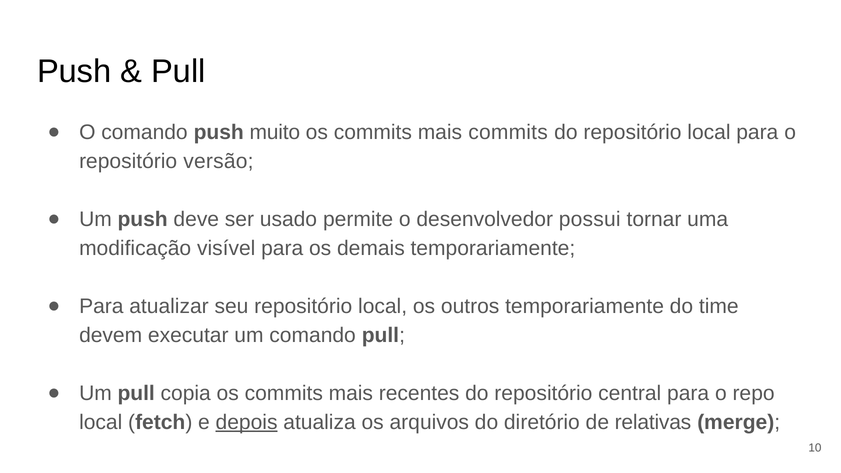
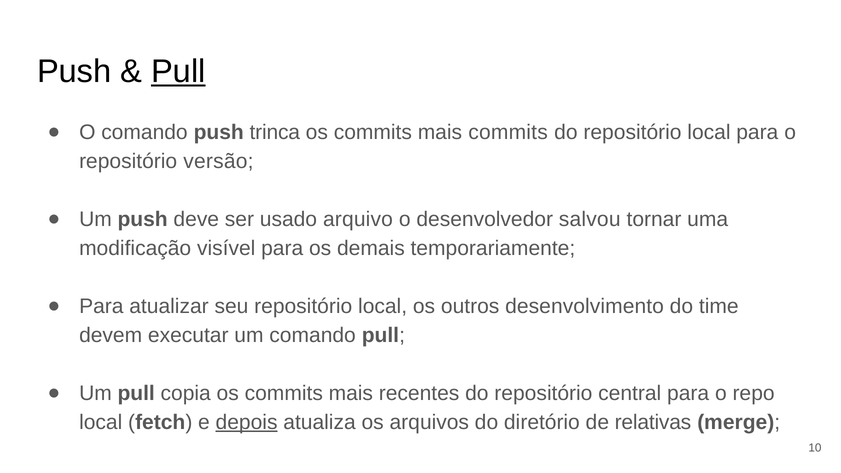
Pull underline: none -> present (178, 71)
muito: muito -> trinca (275, 132)
permite: permite -> arquivo (358, 219)
possui: possui -> salvou (590, 219)
outros temporariamente: temporariamente -> desenvolvimento (585, 306)
